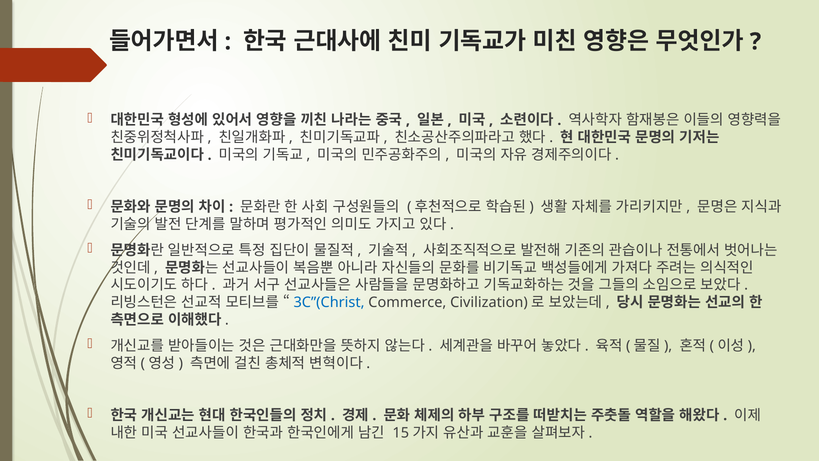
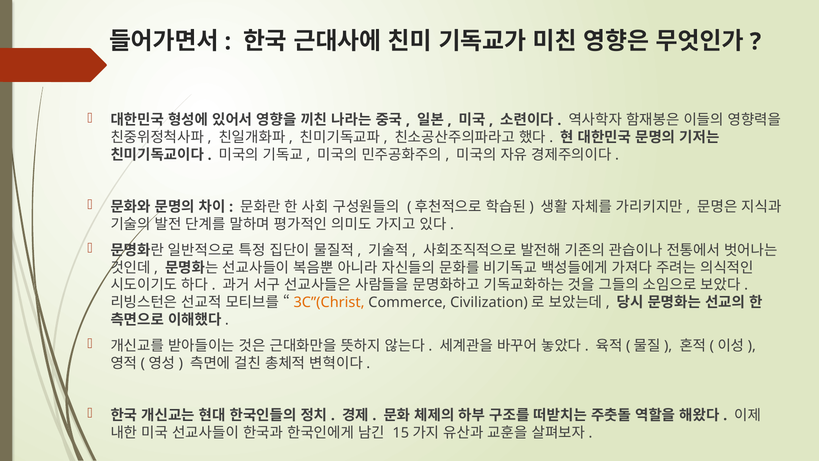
3C”(Christ colour: blue -> orange (329, 302)
